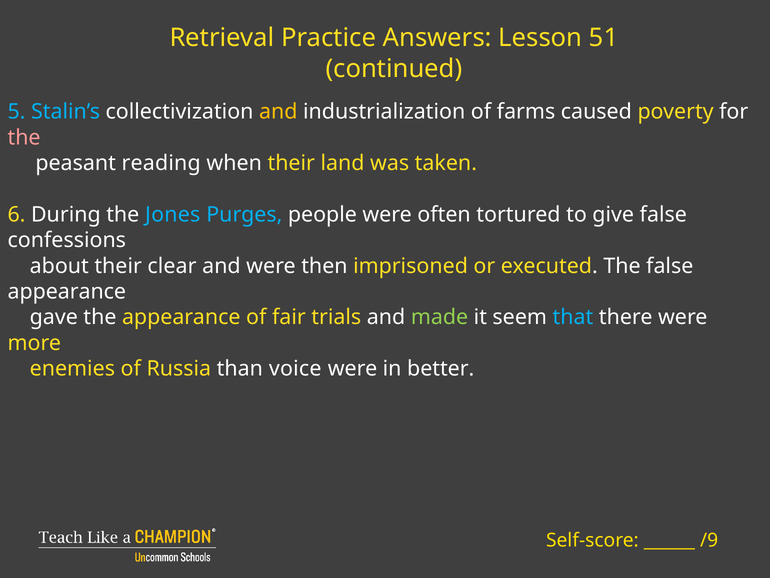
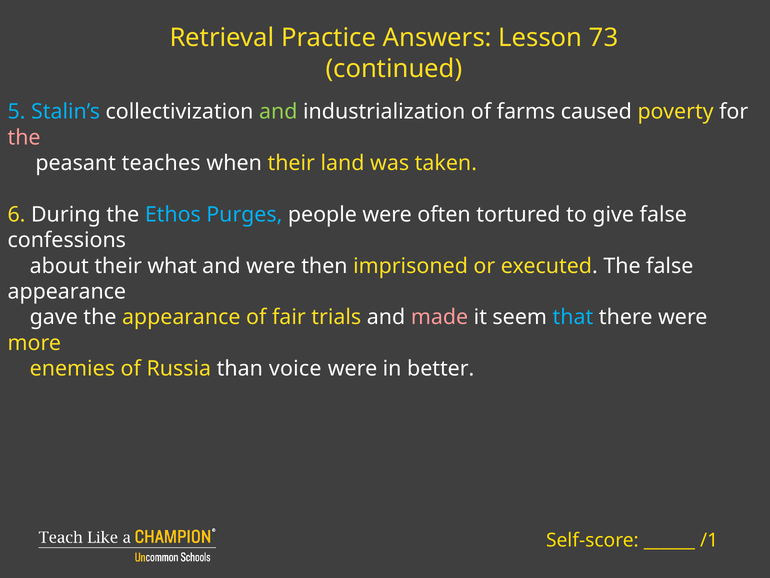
51: 51 -> 73 (604, 38)
and colour: yellow -> light green (278, 112)
reading: reading -> teaches (161, 163)
Jones: Jones -> Ethos (173, 214)
clear: clear -> what (172, 266)
made colour: light green -> pink (439, 317)
/9: /9 -> /1 (709, 540)
